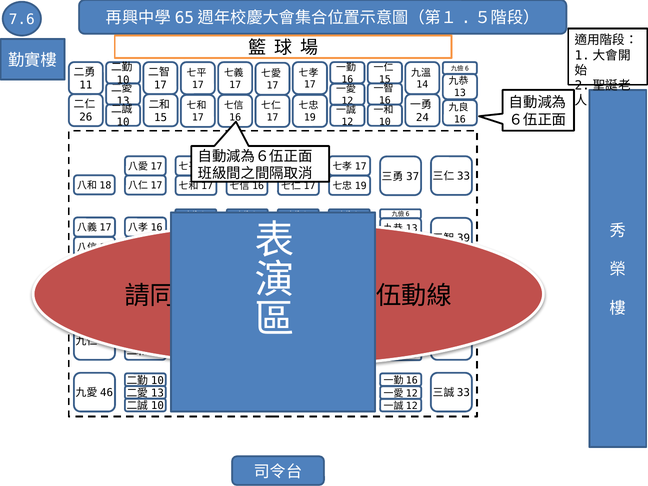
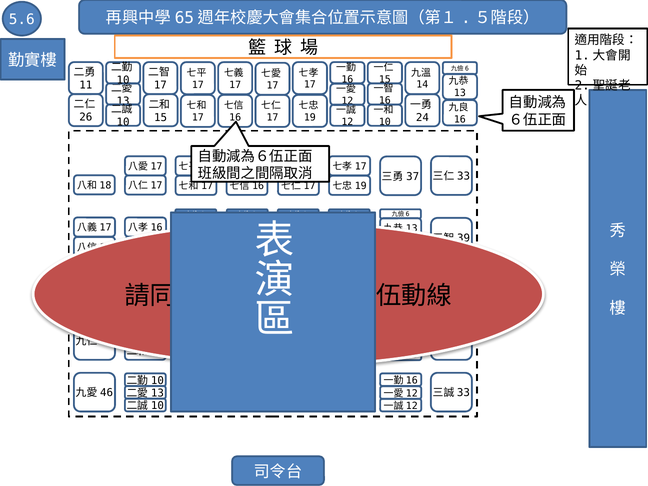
7.6: 7.6 -> 5.6 (22, 20)
